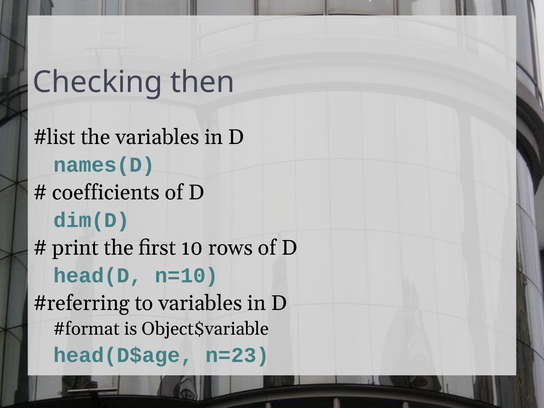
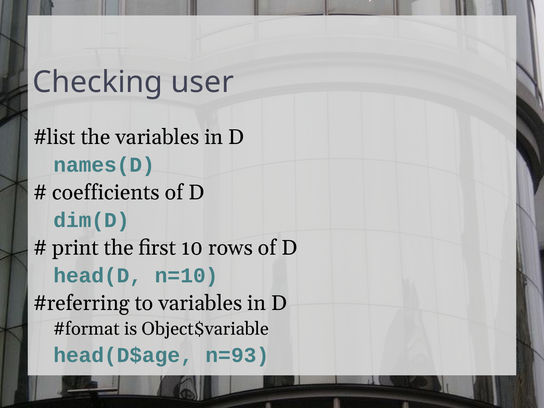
then: then -> user (202, 82)
n=23: n=23 -> n=93 (237, 355)
